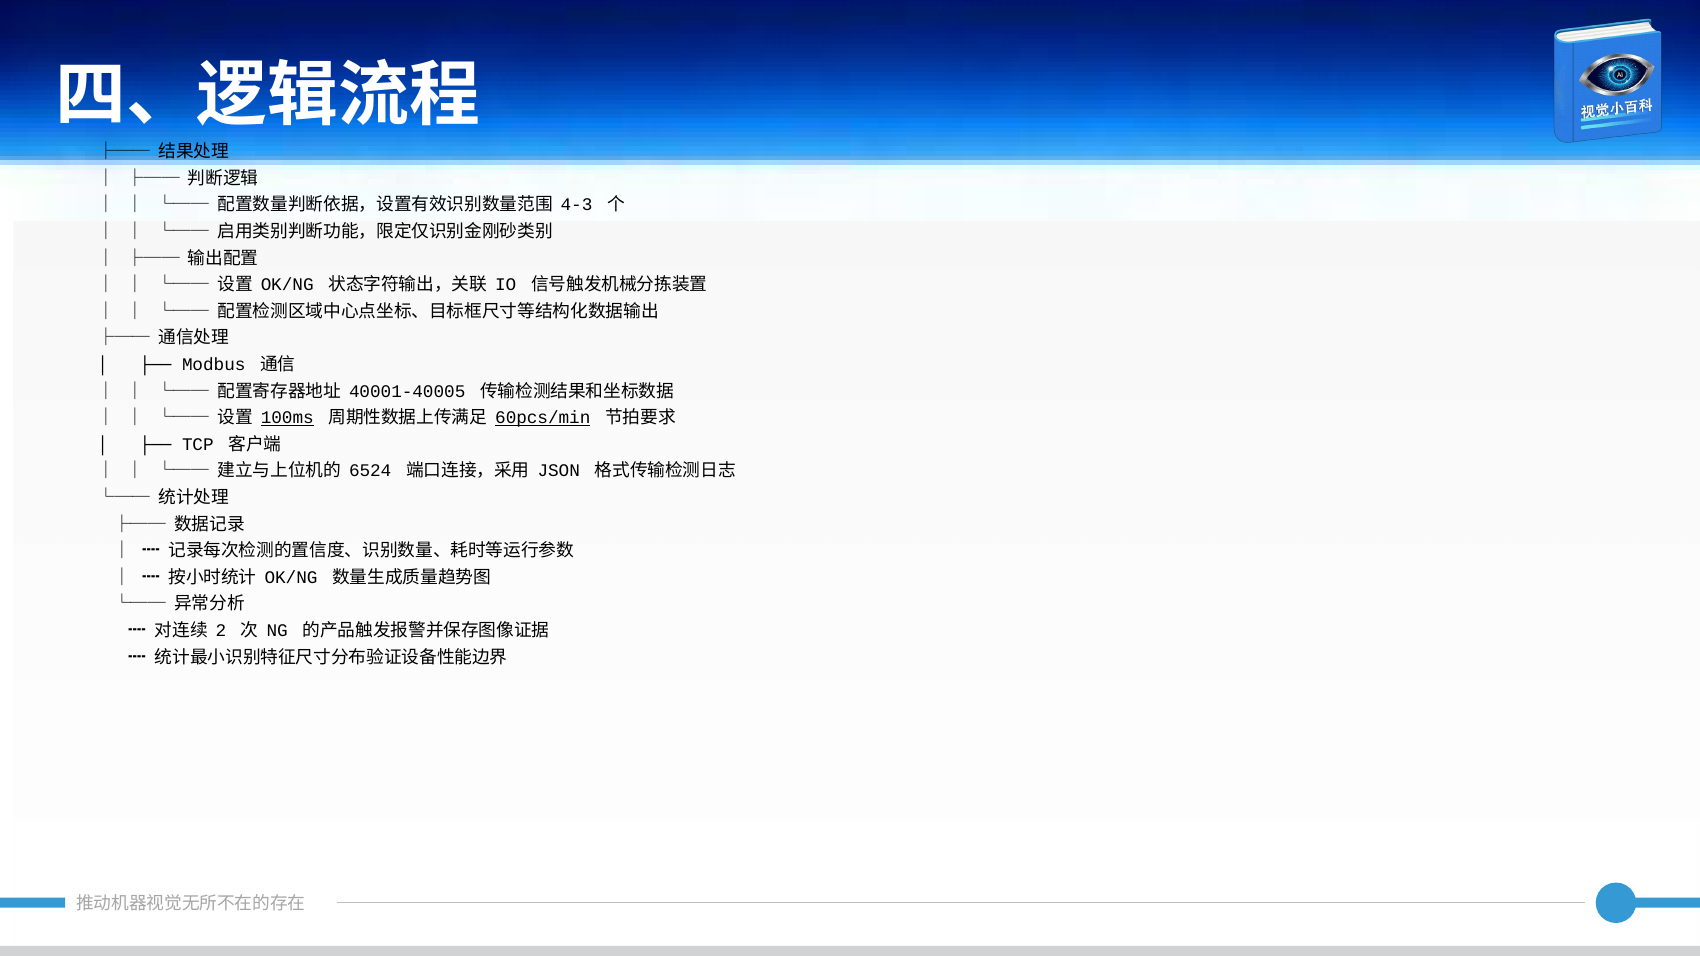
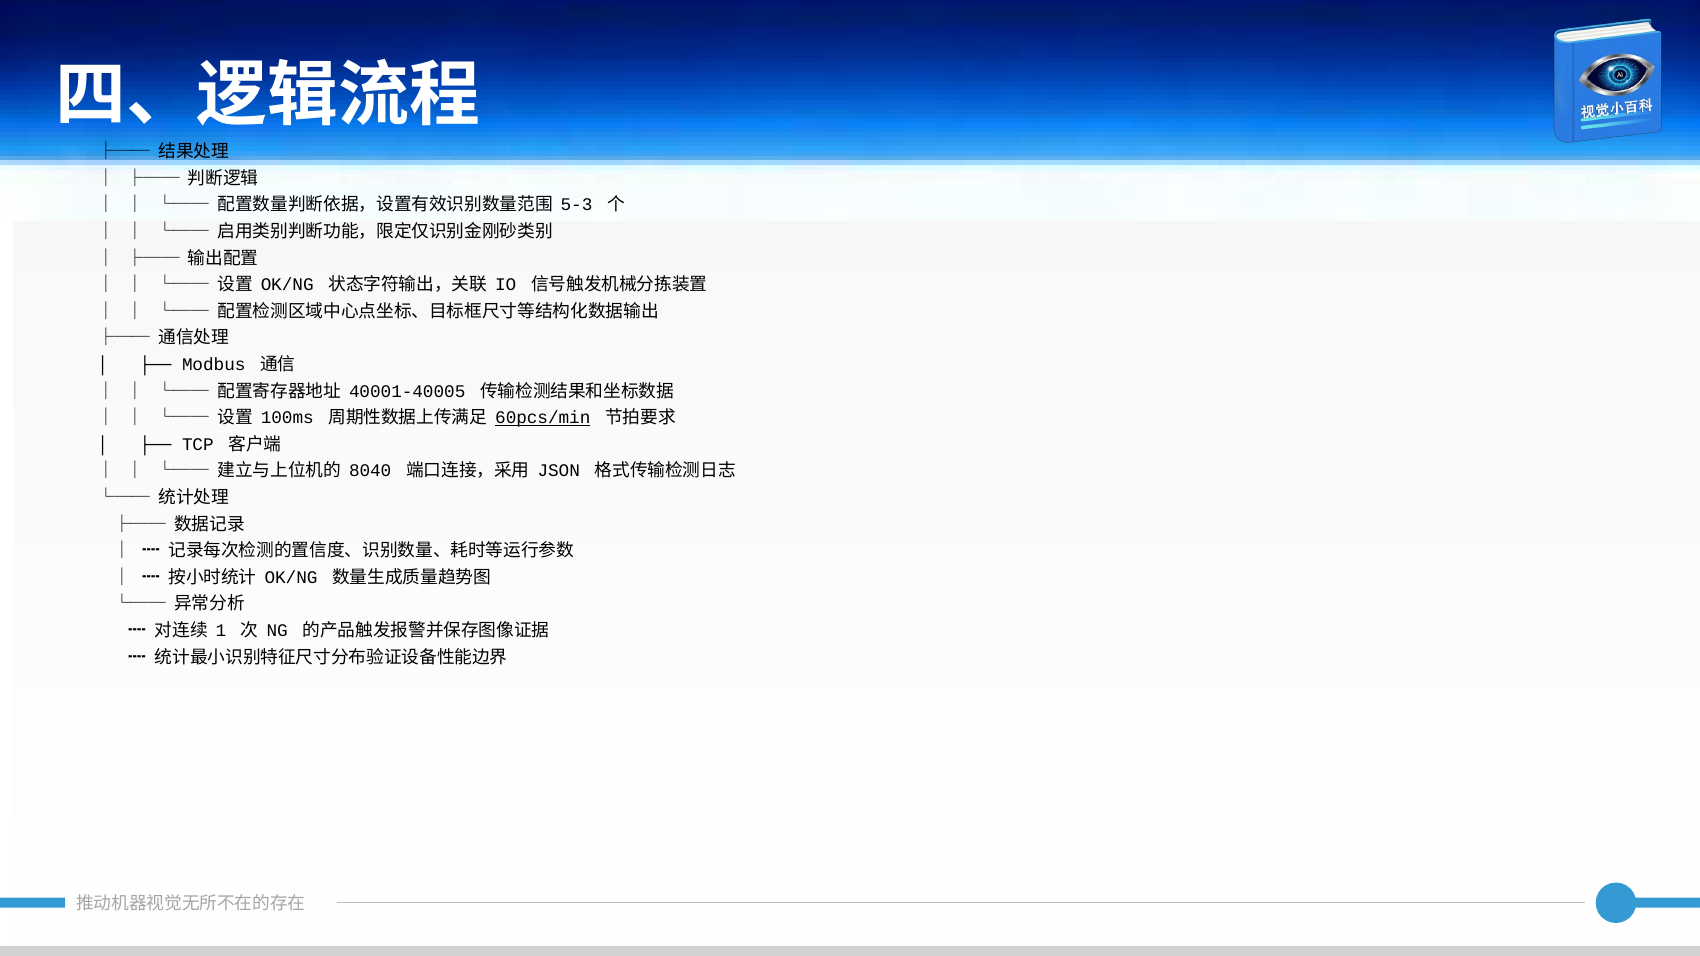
4-3: 4-3 -> 5-3 (577, 205)
100ms underline: present -> none (287, 418)
6524: 6524 -> 8040 (370, 471)
2: 2 -> 1 (221, 631)
